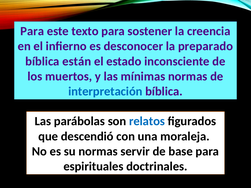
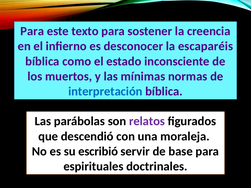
preparado: preparado -> escaparéis (206, 46)
están: están -> como (77, 61)
relatos colour: blue -> purple (147, 121)
su normas: normas -> escribió (98, 152)
